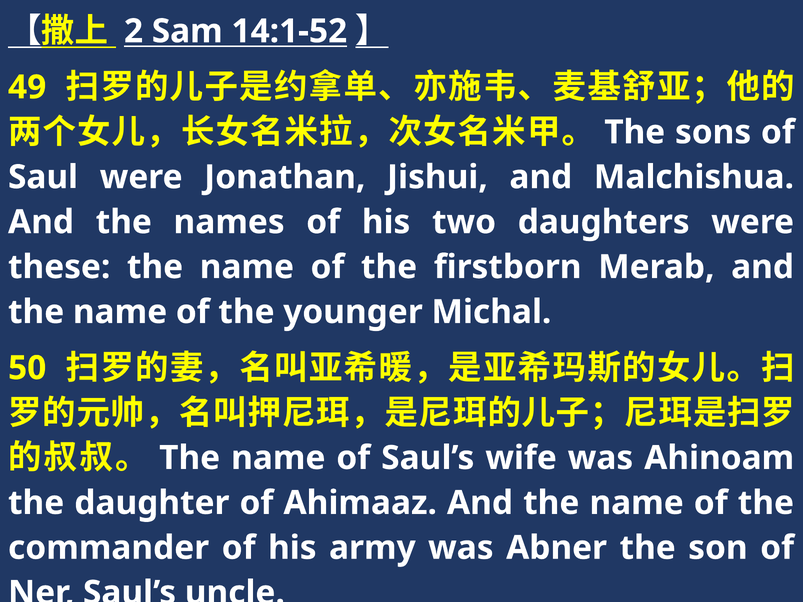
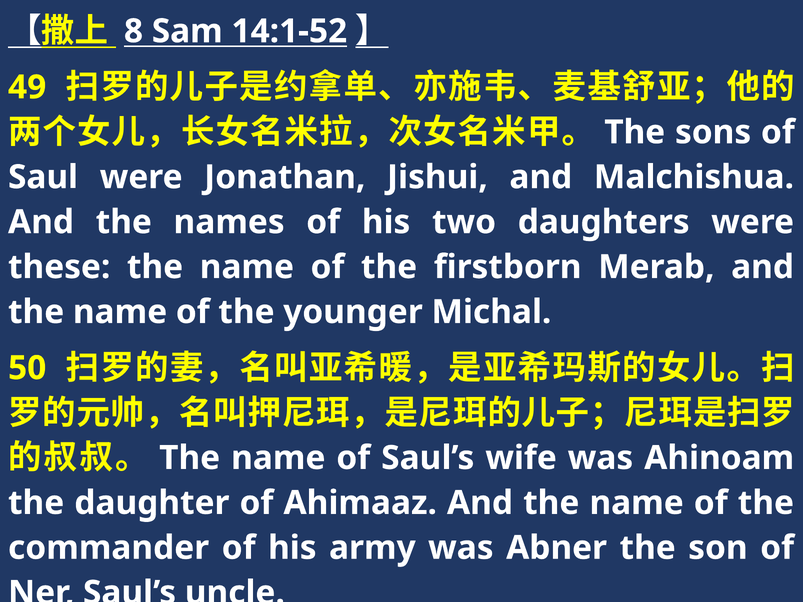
2: 2 -> 8 (133, 31)
